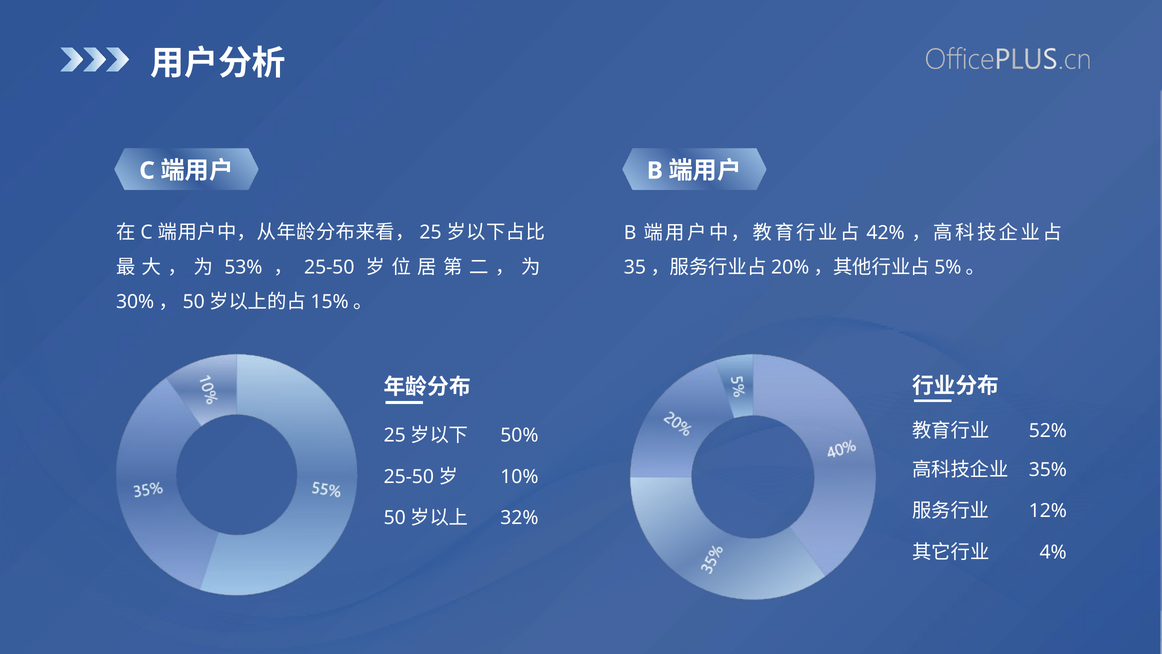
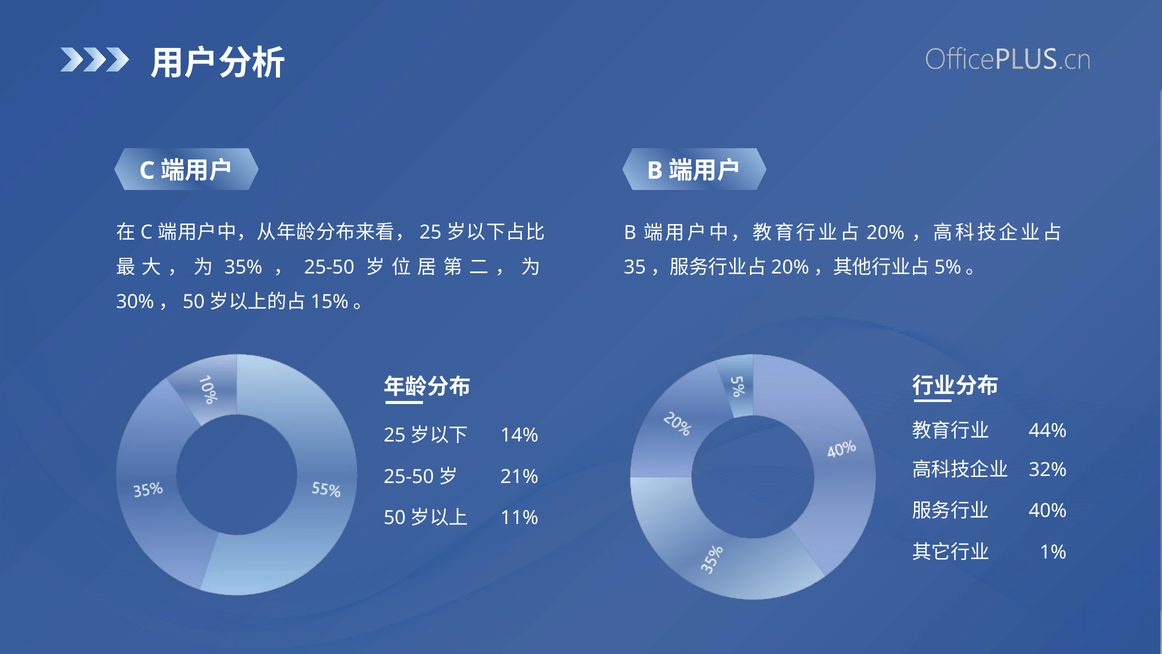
42%: 42% -> 20% (886, 233)
53%: 53% -> 35% (243, 267)
52%: 52% -> 44% (1048, 430)
50%: 50% -> 14% (519, 435)
35%: 35% -> 32% (1048, 470)
10%: 10% -> 21% (519, 477)
12%: 12% -> 40% (1048, 511)
32%: 32% -> 11% (519, 518)
4%: 4% -> 1% (1053, 552)
